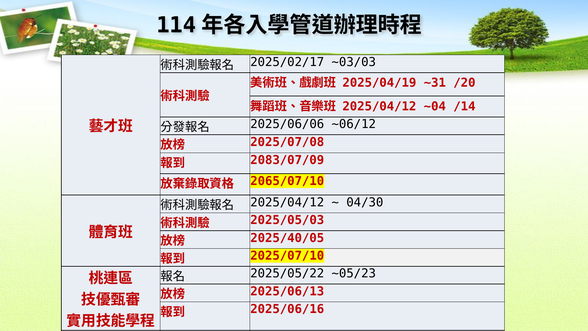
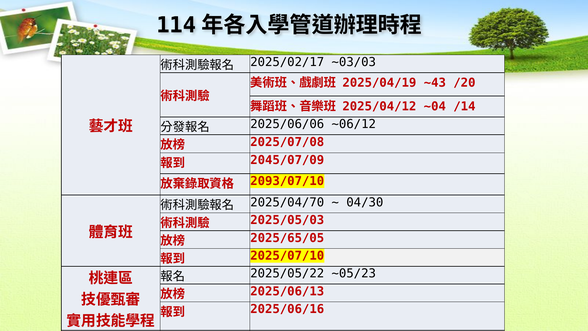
~31: ~31 -> ~43 (435, 83)
2083/07/09: 2083/07/09 -> 2045/07/09 (287, 160)
2065/07/10: 2065/07/10 -> 2093/07/10 (287, 181)
2025/04/12: 2025/04/12 -> 2025/04/70 (287, 202)
2025/40/05: 2025/40/05 -> 2025/65/05 (287, 238)
